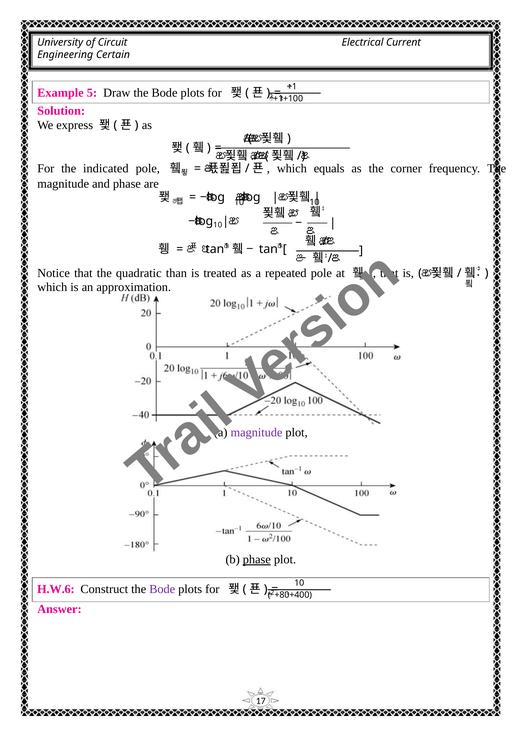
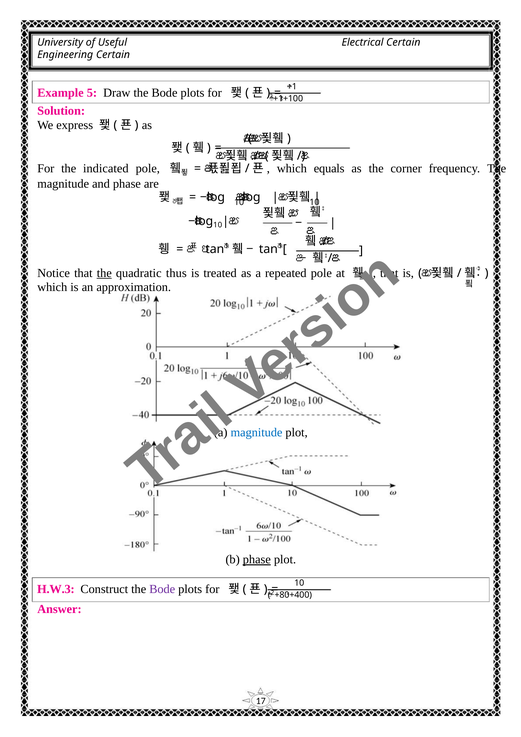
Circuit: Circuit -> Useful (112, 42)
Electrical Current: Current -> Certain (403, 42)
the underline: none -> present (104, 273)
than: than -> thus (176, 273)
magnitude colour: purple -> blue (257, 432)
H.W.6: H.W.6 -> H.W.3 (56, 589)
